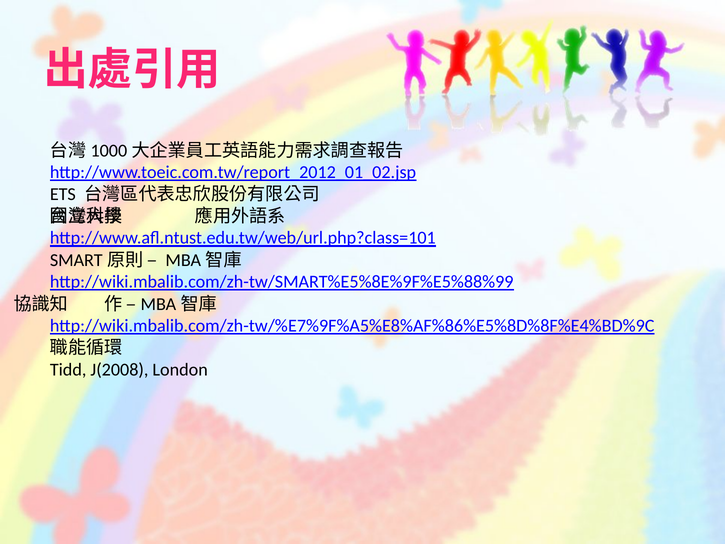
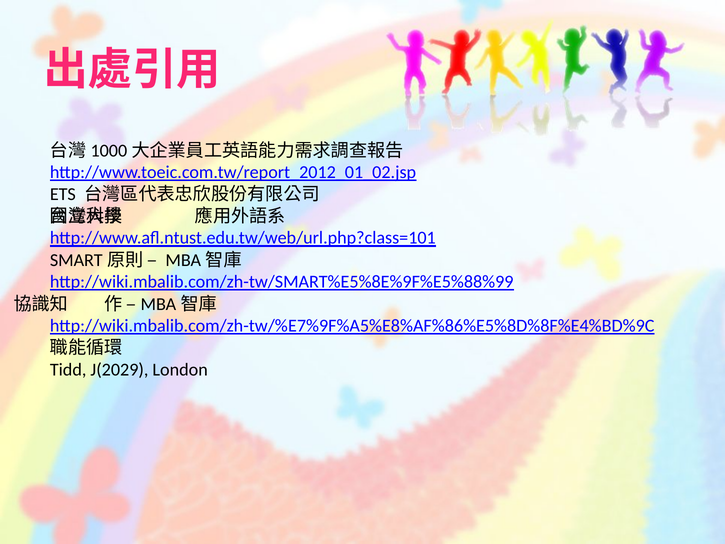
J(2008: J(2008 -> J(2029 (119, 370)
